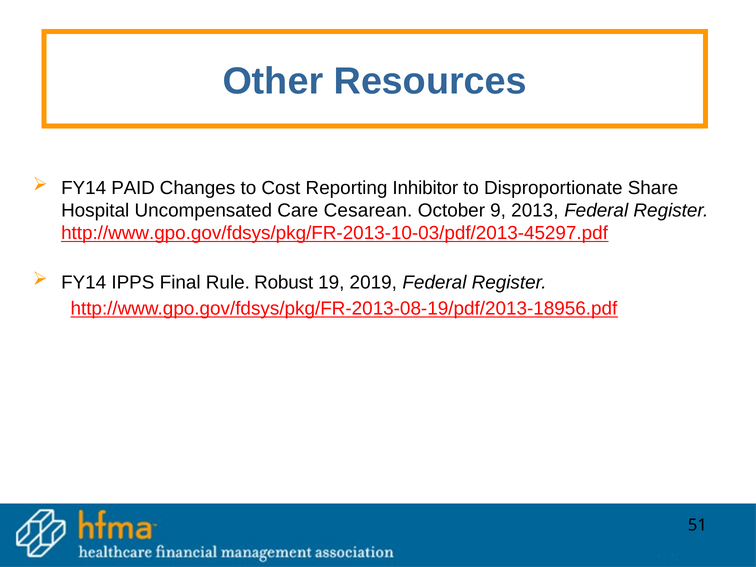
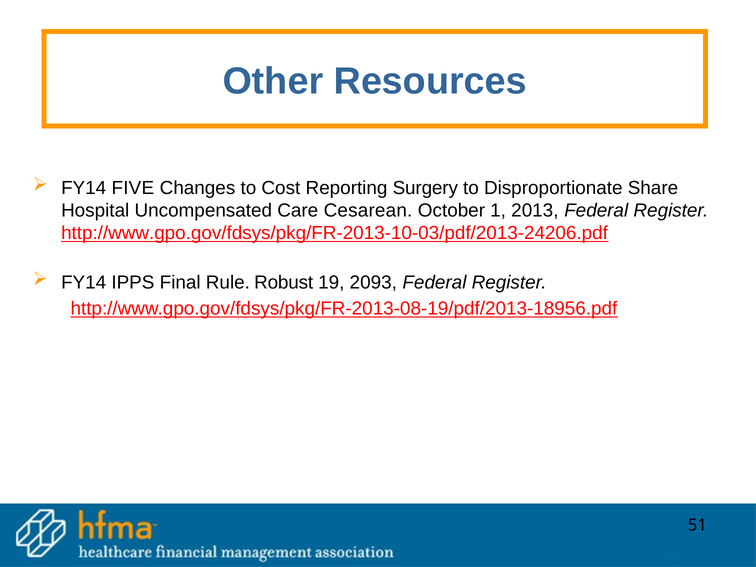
PAID: PAID -> FIVE (133, 188)
Inhibitor: Inhibitor -> Surgery (425, 188)
9: 9 -> 1 (498, 210)
http://www.gpo.gov/fdsys/pkg/FR-2013-10-03/pdf/2013-45297.pdf: http://www.gpo.gov/fdsys/pkg/FR-2013-10-03/pdf/2013-45297.pdf -> http://www.gpo.gov/fdsys/pkg/FR-2013-10-03/pdf/2013-24206.pdf (335, 233)
2019: 2019 -> 2093 (373, 282)
